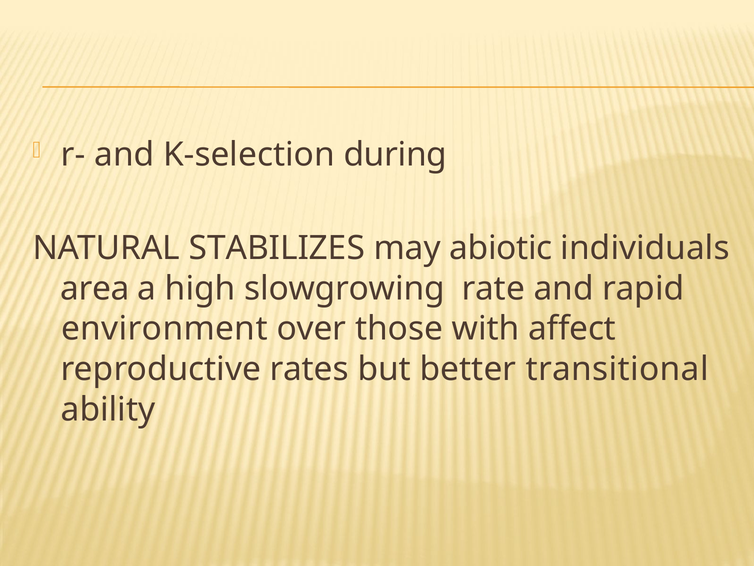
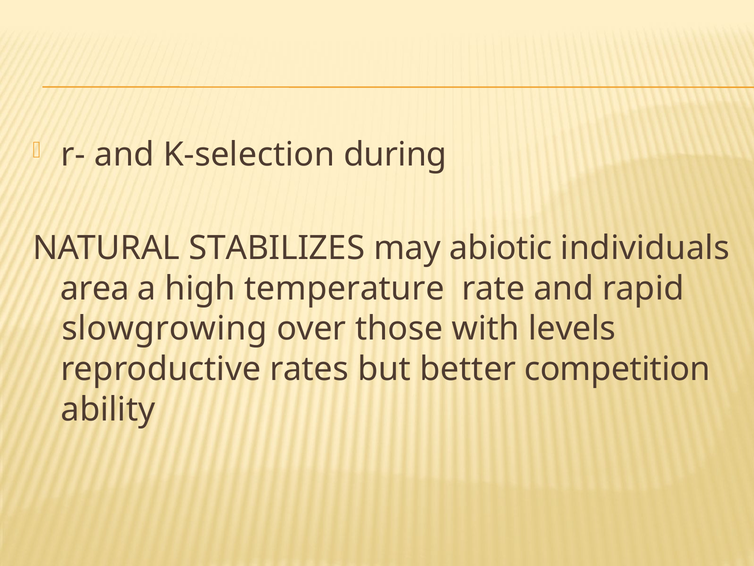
slowgrowing: slowgrowing -> temperature (344, 288)
environment: environment -> slowgrowing (164, 329)
affect: affect -> levels (572, 329)
transitional: transitional -> competition (617, 369)
